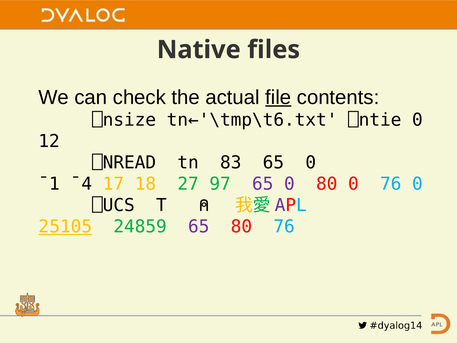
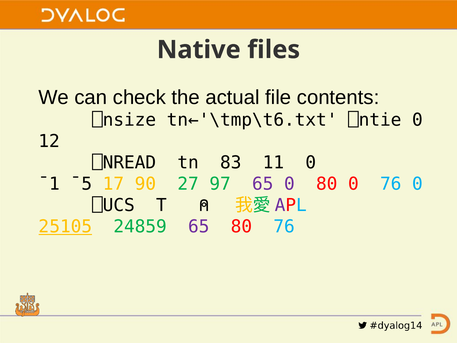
file underline: present -> none (278, 97)
83 65: 65 -> 11 (274, 163)
¯4: ¯4 -> ¯5 (81, 184)
18: 18 -> 90 (145, 184)
